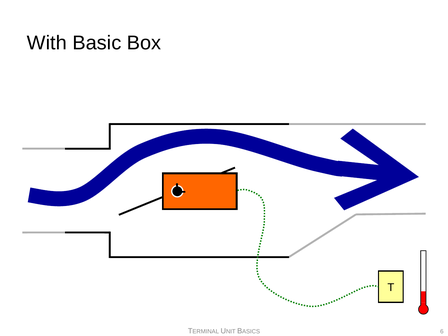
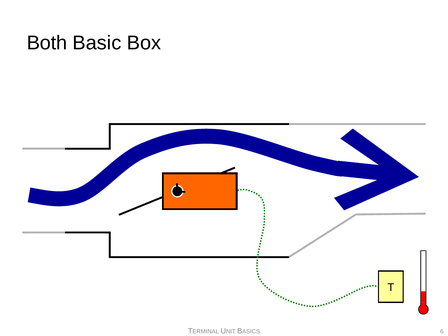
With: With -> Both (47, 43)
